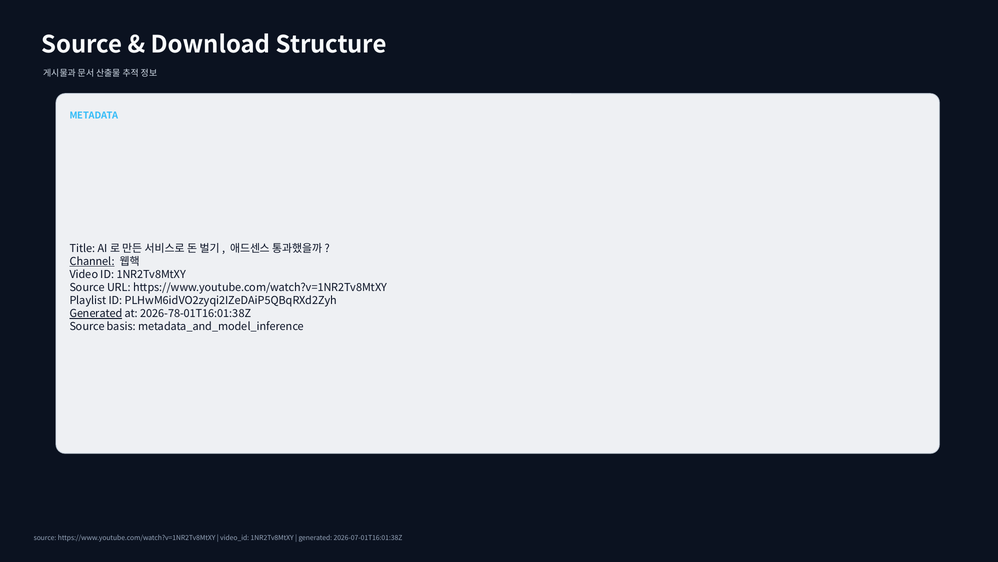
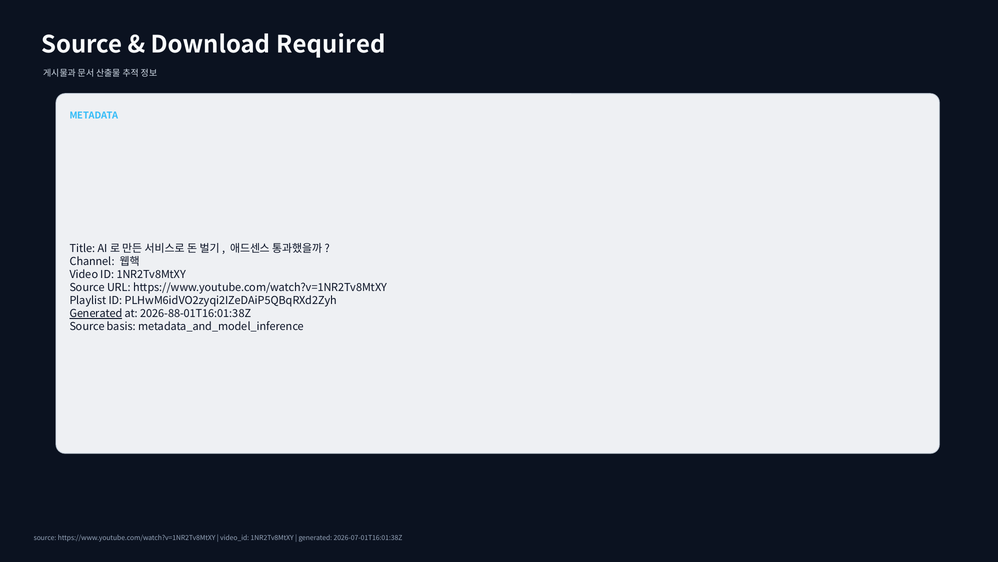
Structure: Structure -> Required (331, 45)
Channel underline: present -> none (92, 261)
2026-78-01T16:01:38Z: 2026-78-01T16:01:38Z -> 2026-88-01T16:01:38Z (196, 313)
